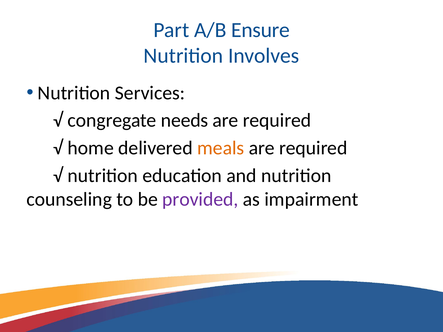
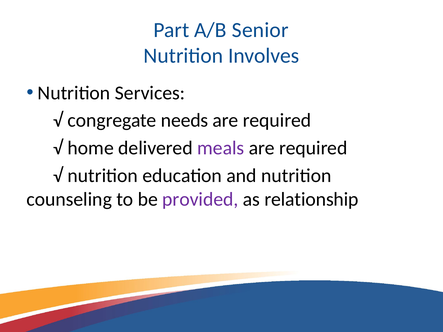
Ensure: Ensure -> Senior (260, 30)
meals colour: orange -> purple (221, 148)
impairment: impairment -> relationship (312, 199)
